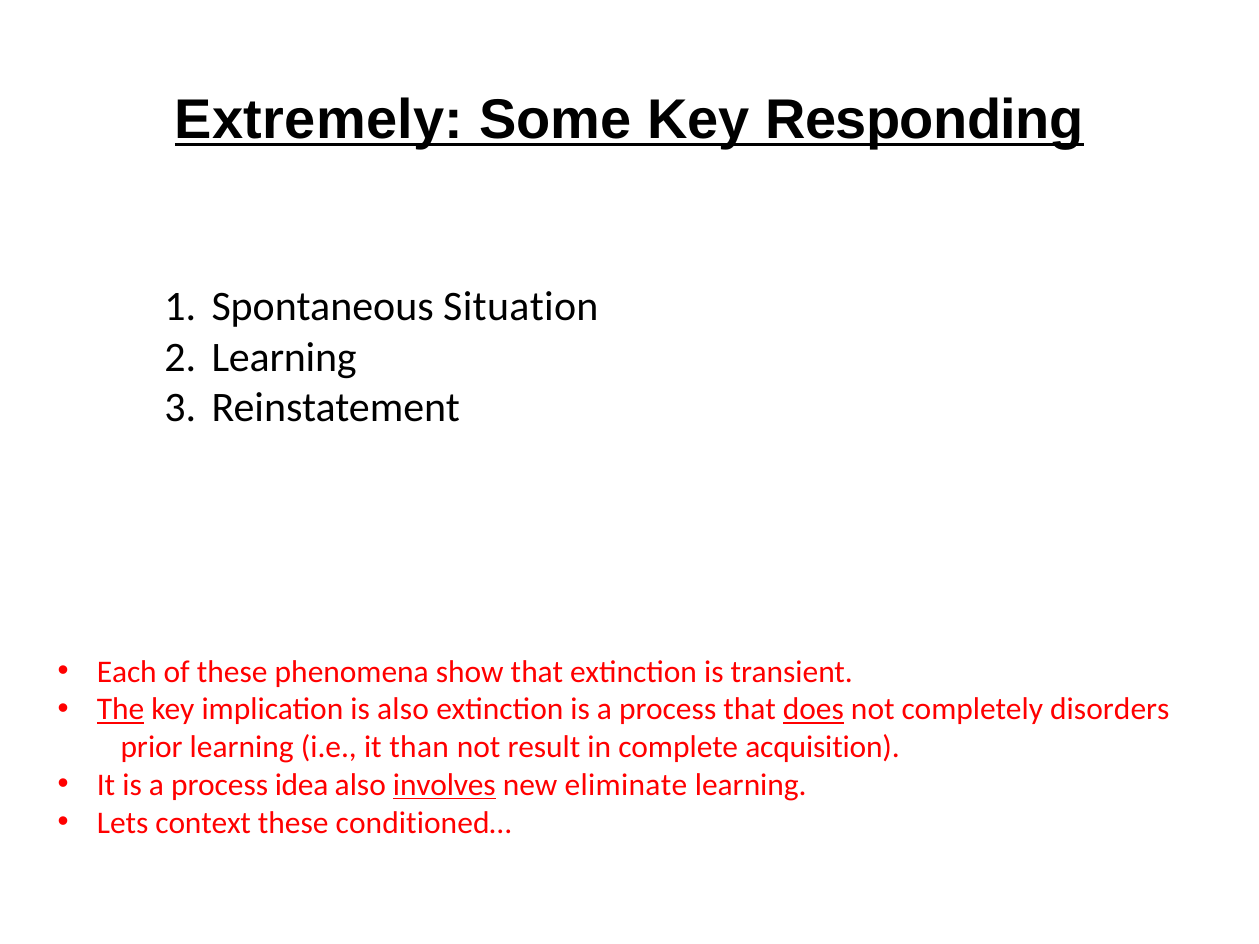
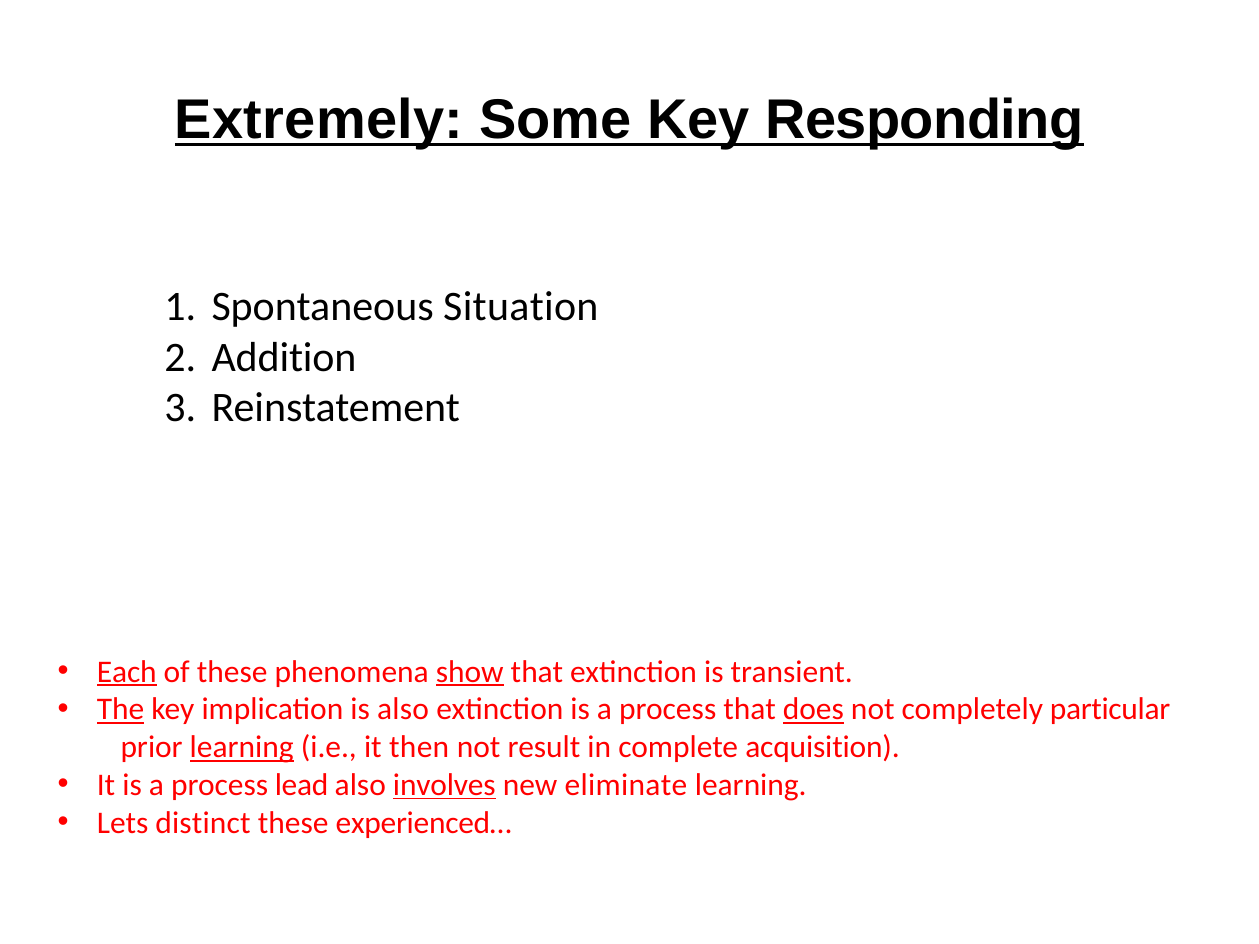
Learning: Learning -> Addition (284, 357)
Each underline: none -> present (127, 672)
show underline: none -> present (470, 672)
disorders: disorders -> particular (1110, 710)
learning underline: none -> present (242, 747)
than: than -> then (419, 747)
idea: idea -> lead (302, 785)
context: context -> distinct (203, 823)
conditioned…: conditioned… -> experienced… (424, 823)
